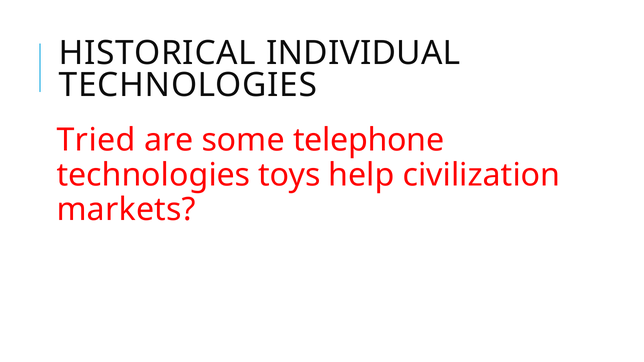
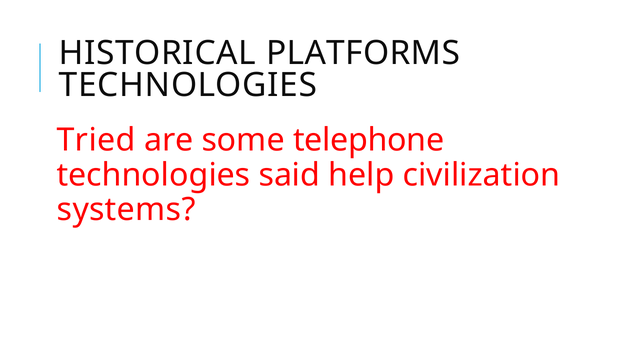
INDIVIDUAL: INDIVIDUAL -> PLATFORMS (363, 53)
toys: toys -> said (289, 175)
markets: markets -> systems (126, 210)
